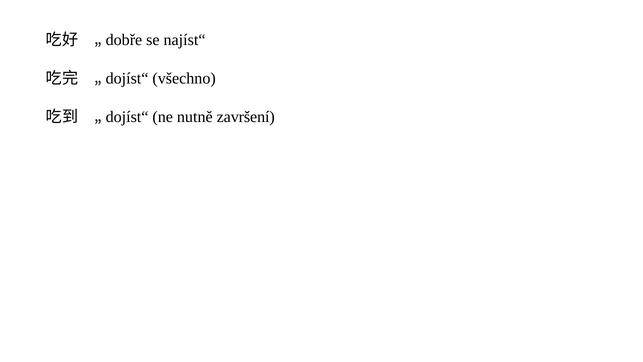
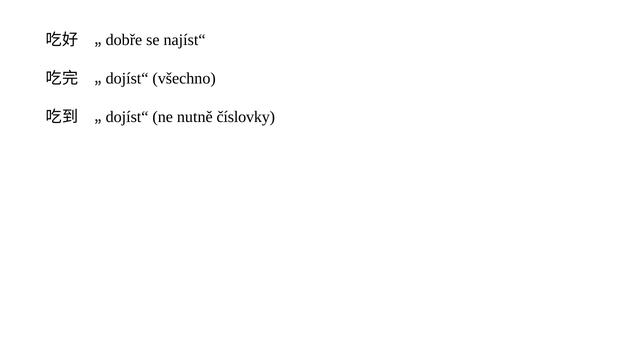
završení: završení -> číslovky (246, 117)
